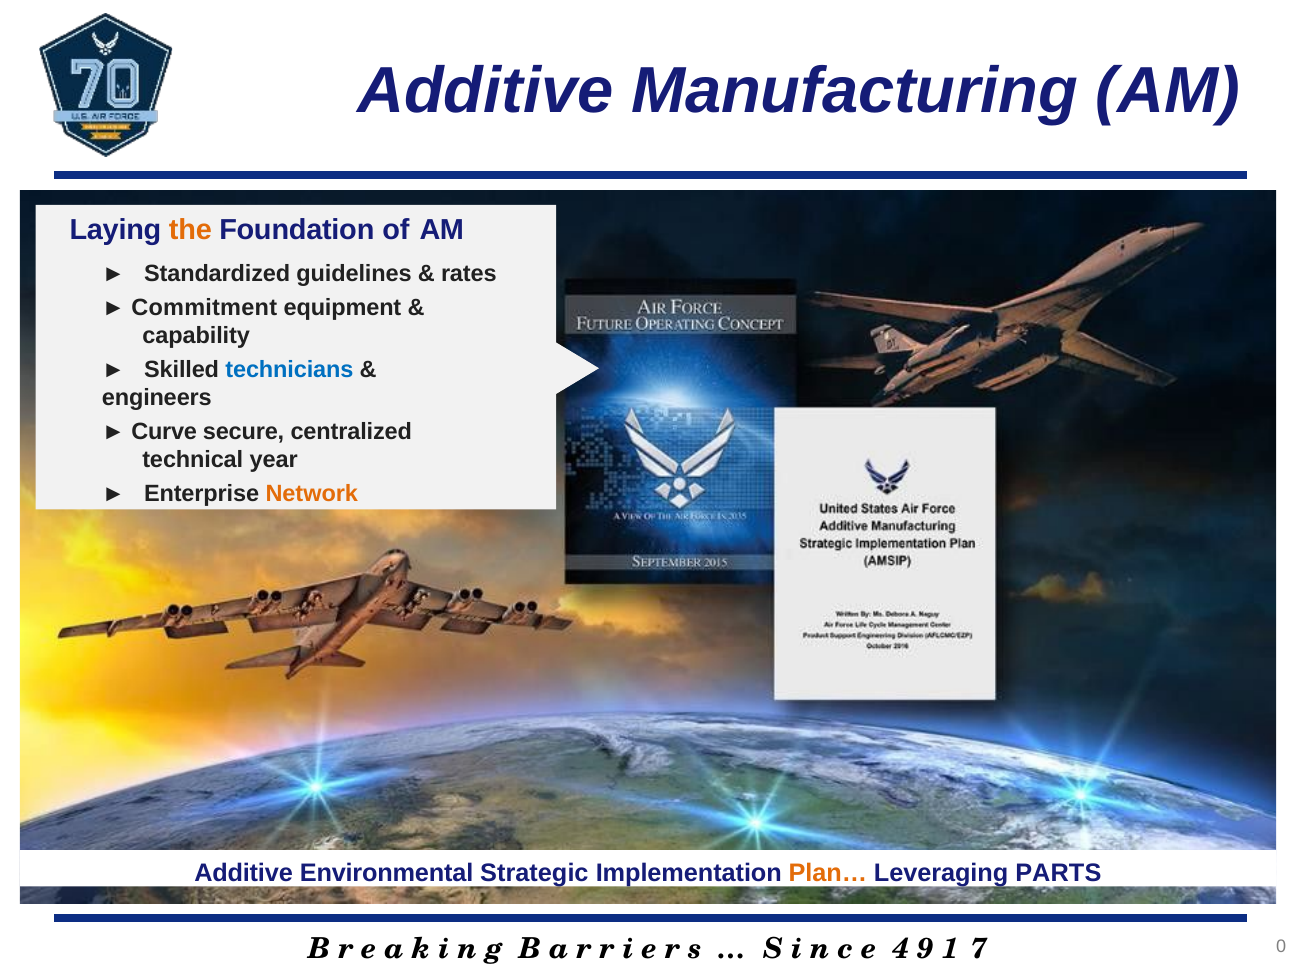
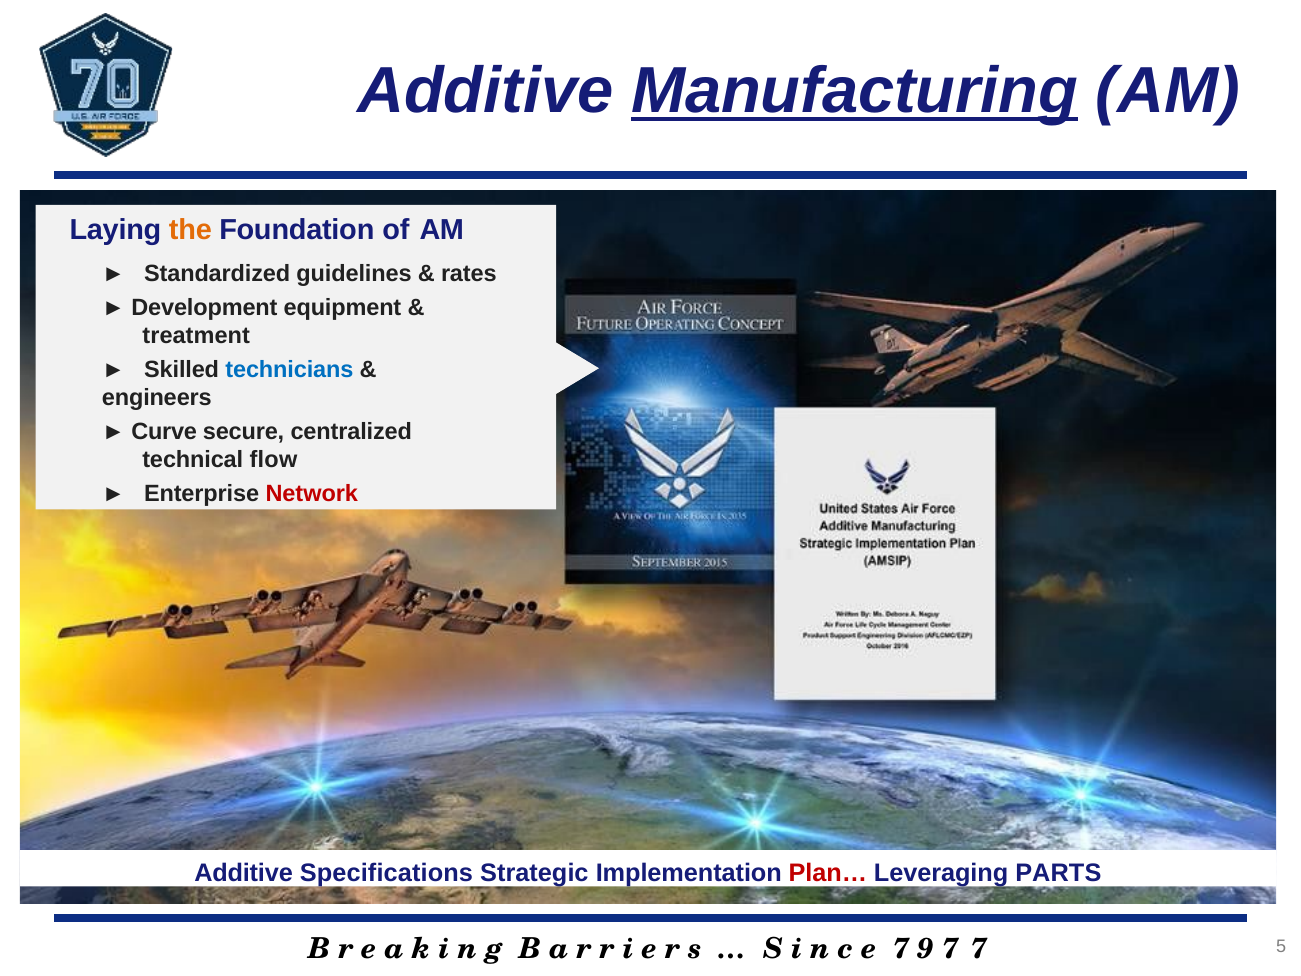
Manufacturing underline: none -> present (855, 91)
Commitment: Commitment -> Development (204, 308)
capability: capability -> treatment (196, 336)
year: year -> flow (273, 460)
Network colour: orange -> red (312, 493)
Environmental: Environmental -> Specifications (386, 873)
Plan… colour: orange -> red (828, 873)
e 4: 4 -> 7 (901, 949)
9 1: 1 -> 7 (950, 949)
0: 0 -> 5 (1281, 946)
